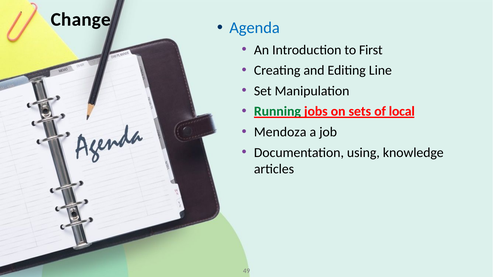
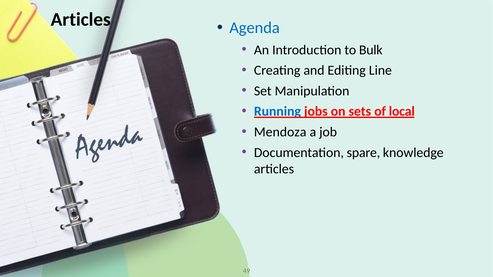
Change: Change -> Articles (81, 20)
First: First -> Bulk (371, 50)
Running colour: green -> blue (277, 112)
using: using -> spare (363, 153)
